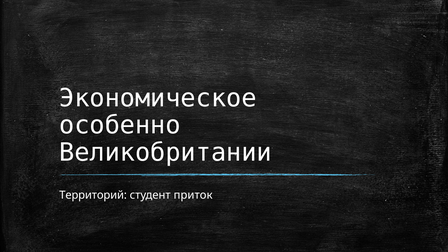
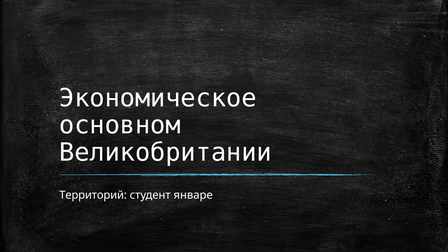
особенно: особенно -> основном (120, 125)
приток: приток -> январе (193, 195)
